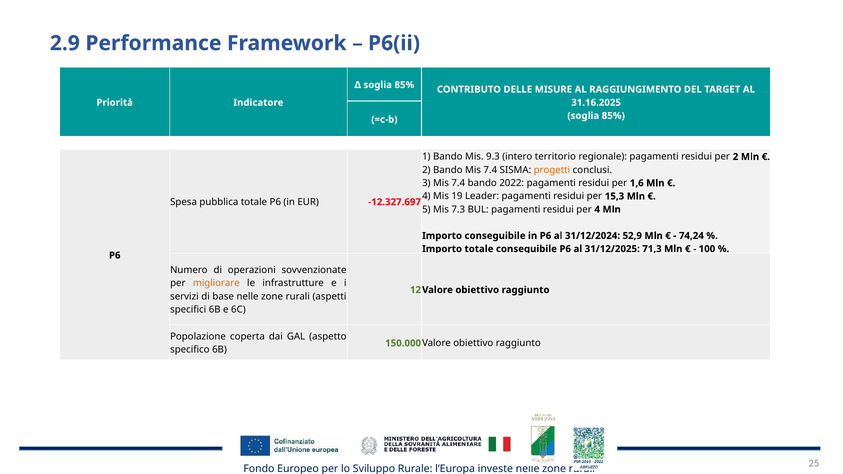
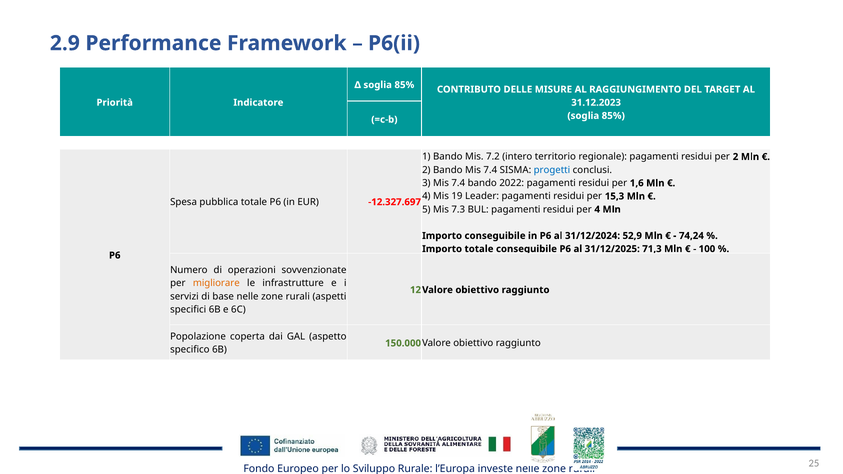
31.16.2025: 31.16.2025 -> 31.12.2023 (596, 103)
9.3: 9.3 -> 7.2 (493, 157)
progetti colour: orange -> blue (552, 170)
